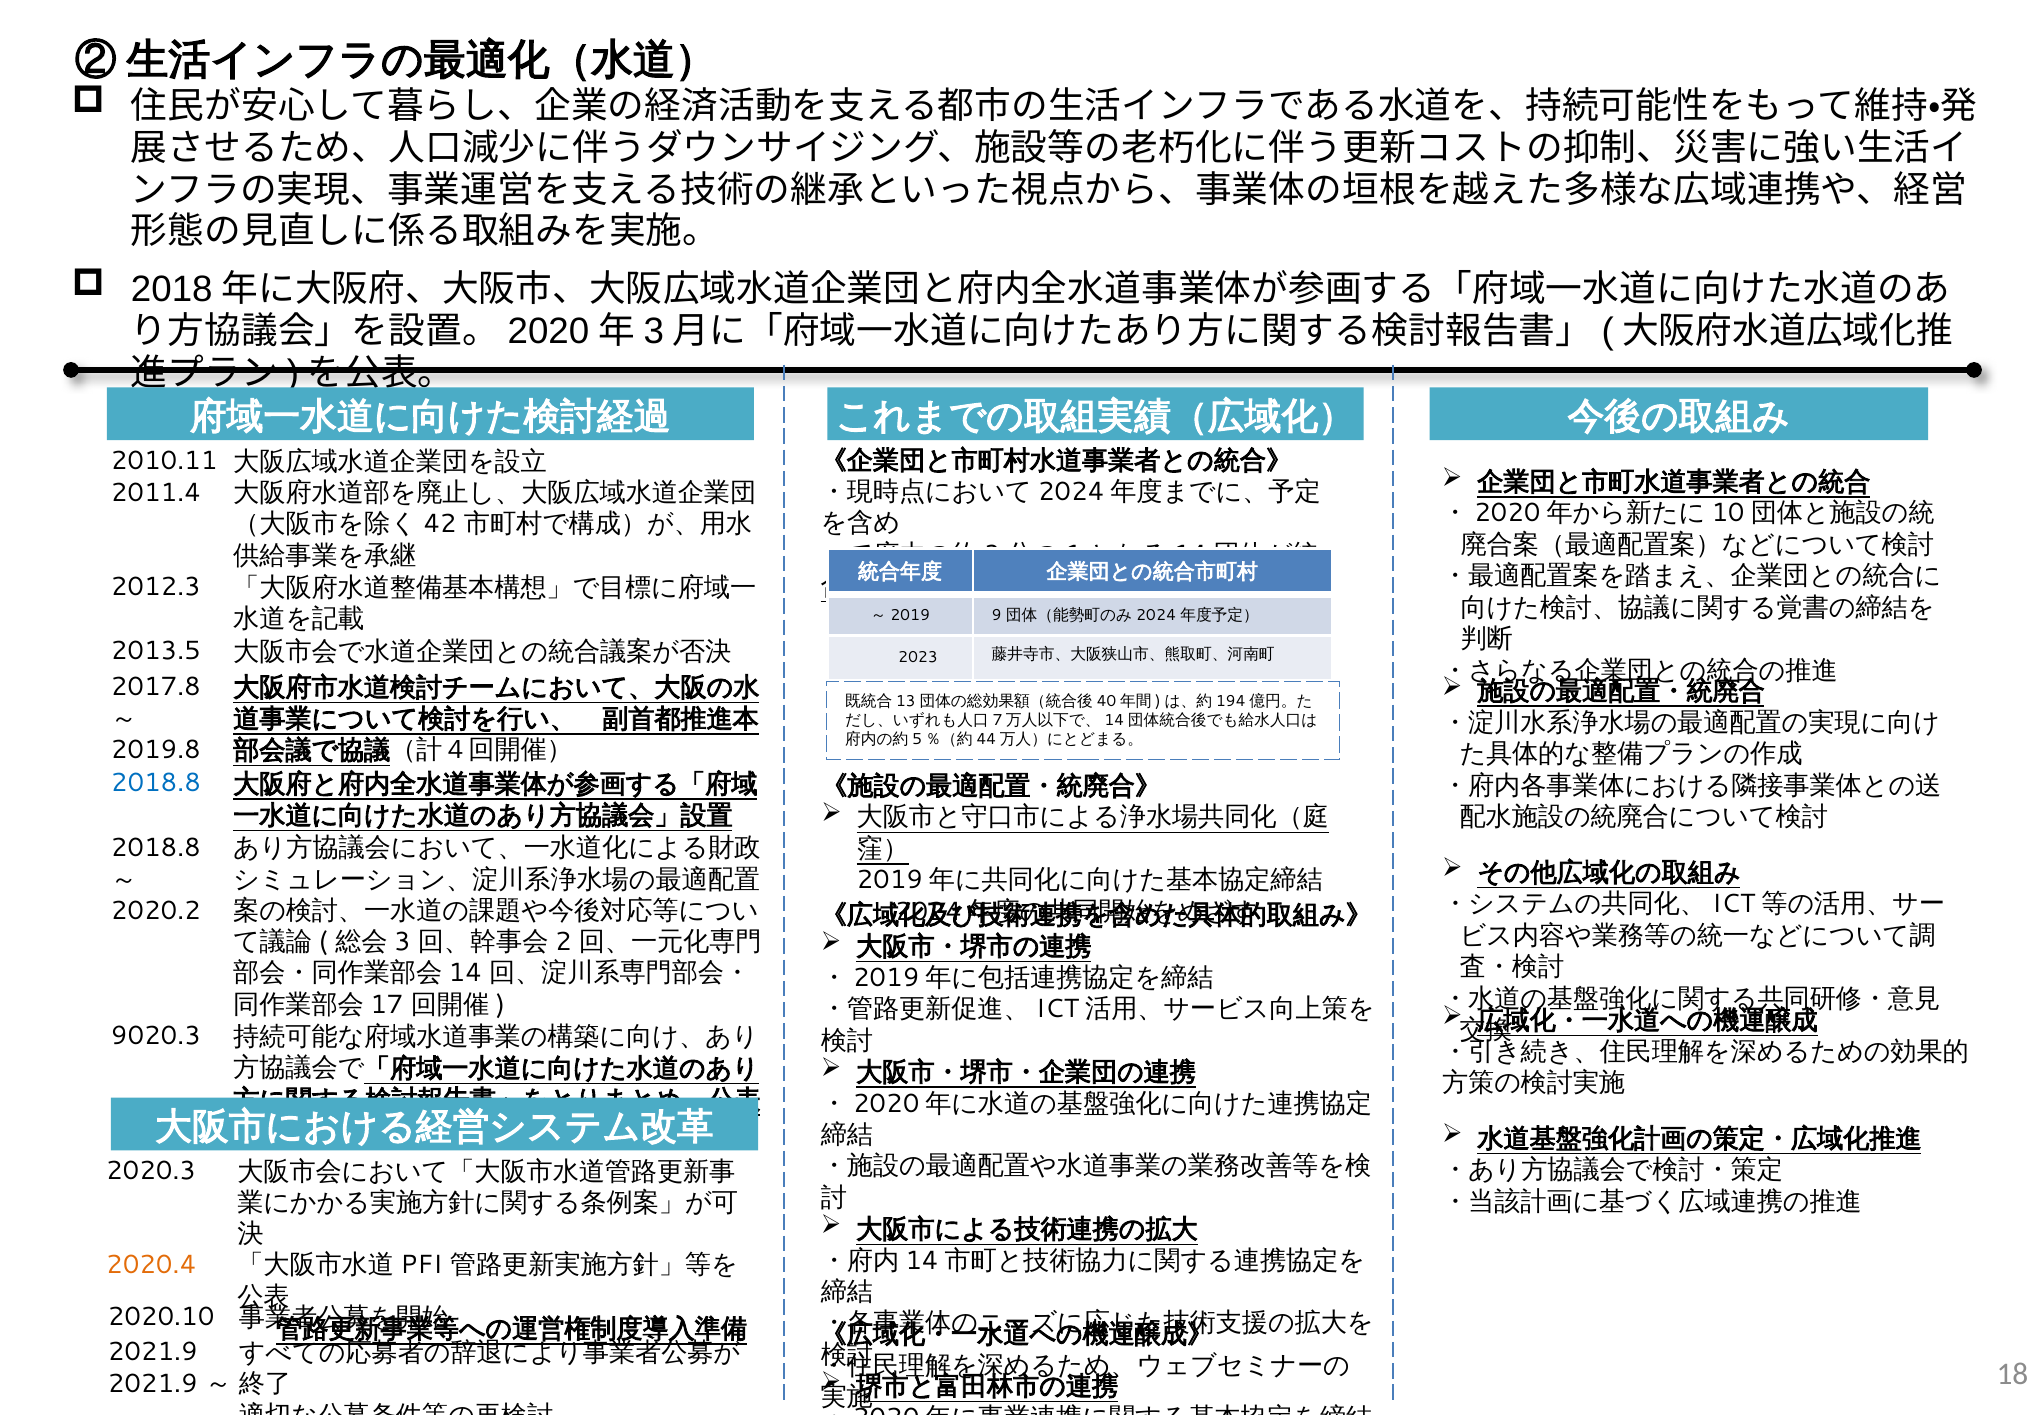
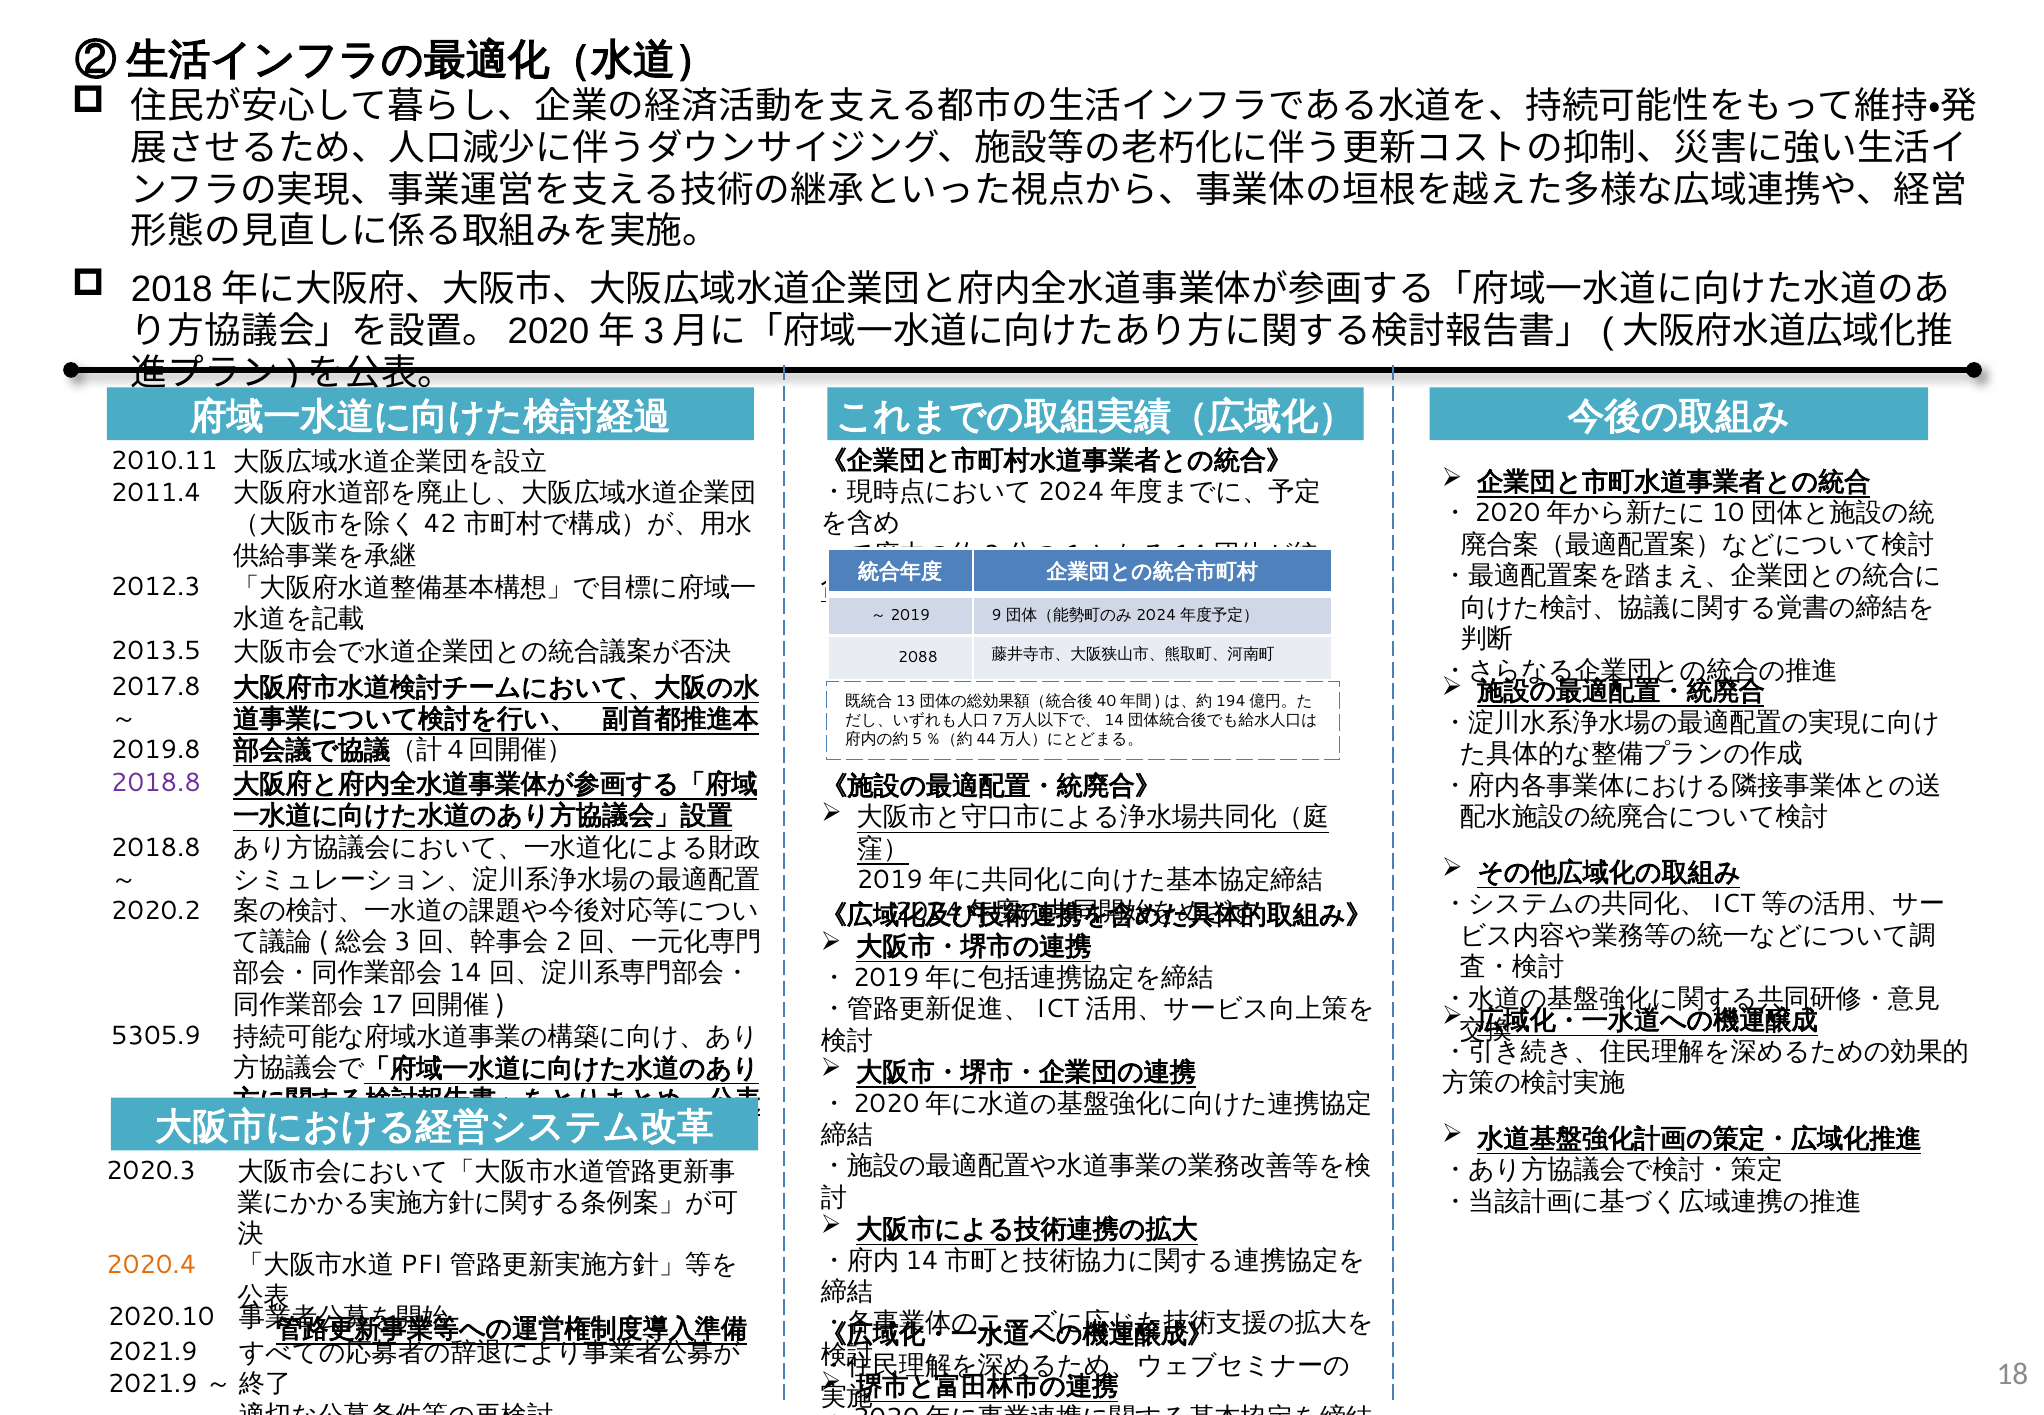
2023: 2023 -> 2088 (918, 657)
2018.8 colour: blue -> purple (156, 783)
9020.3: 9020.3 -> 5305.9 (156, 1036)
